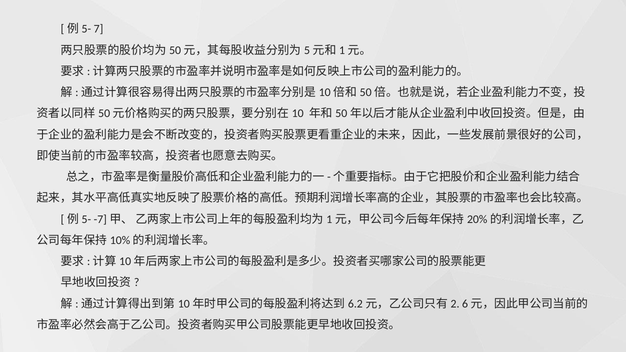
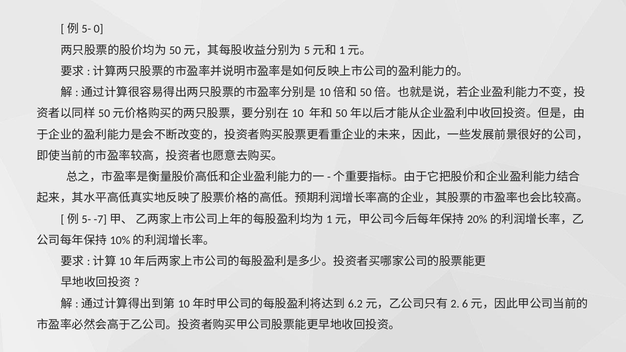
7: 7 -> 0 (98, 29)
